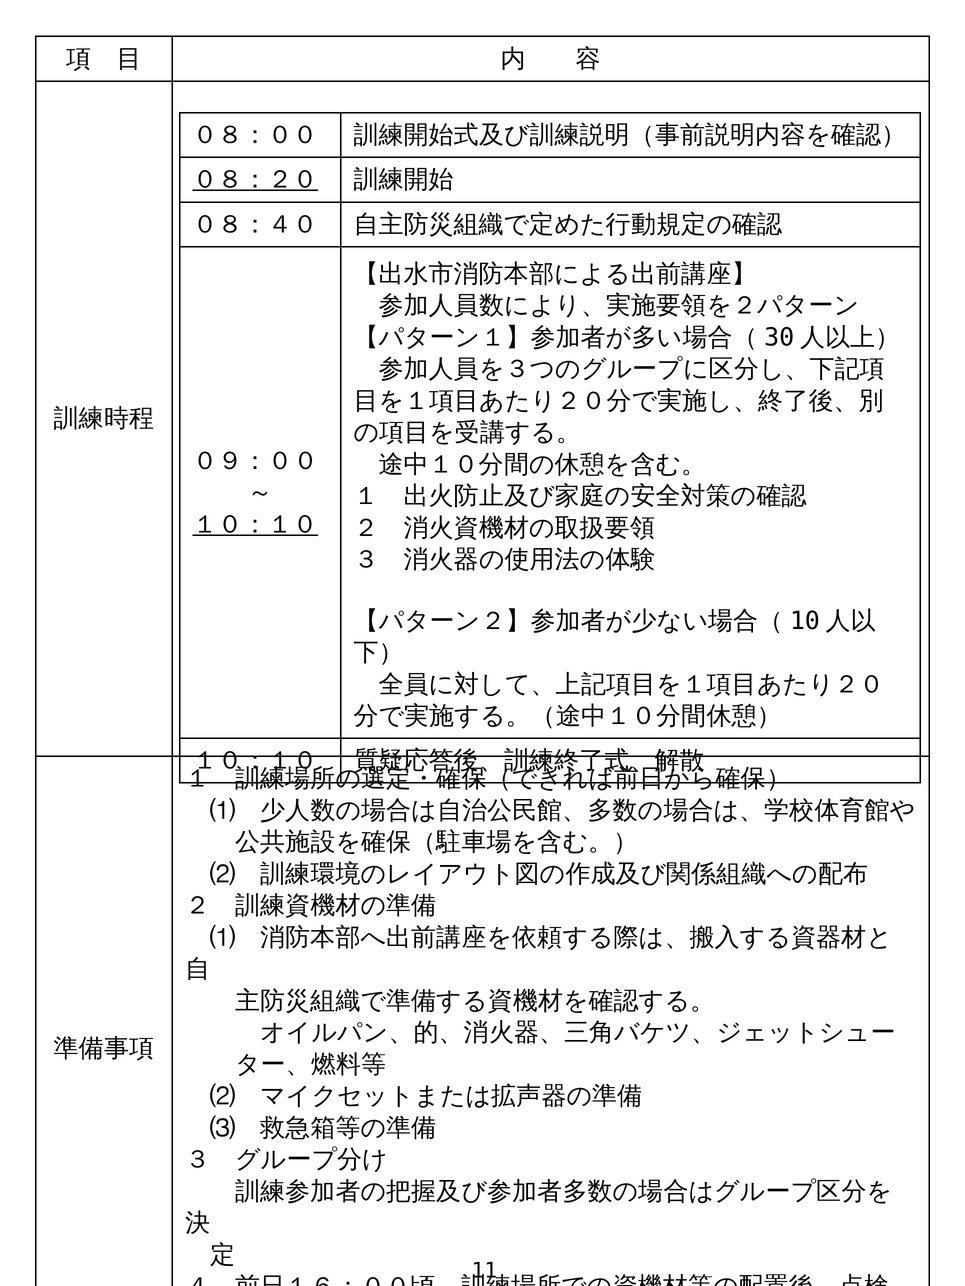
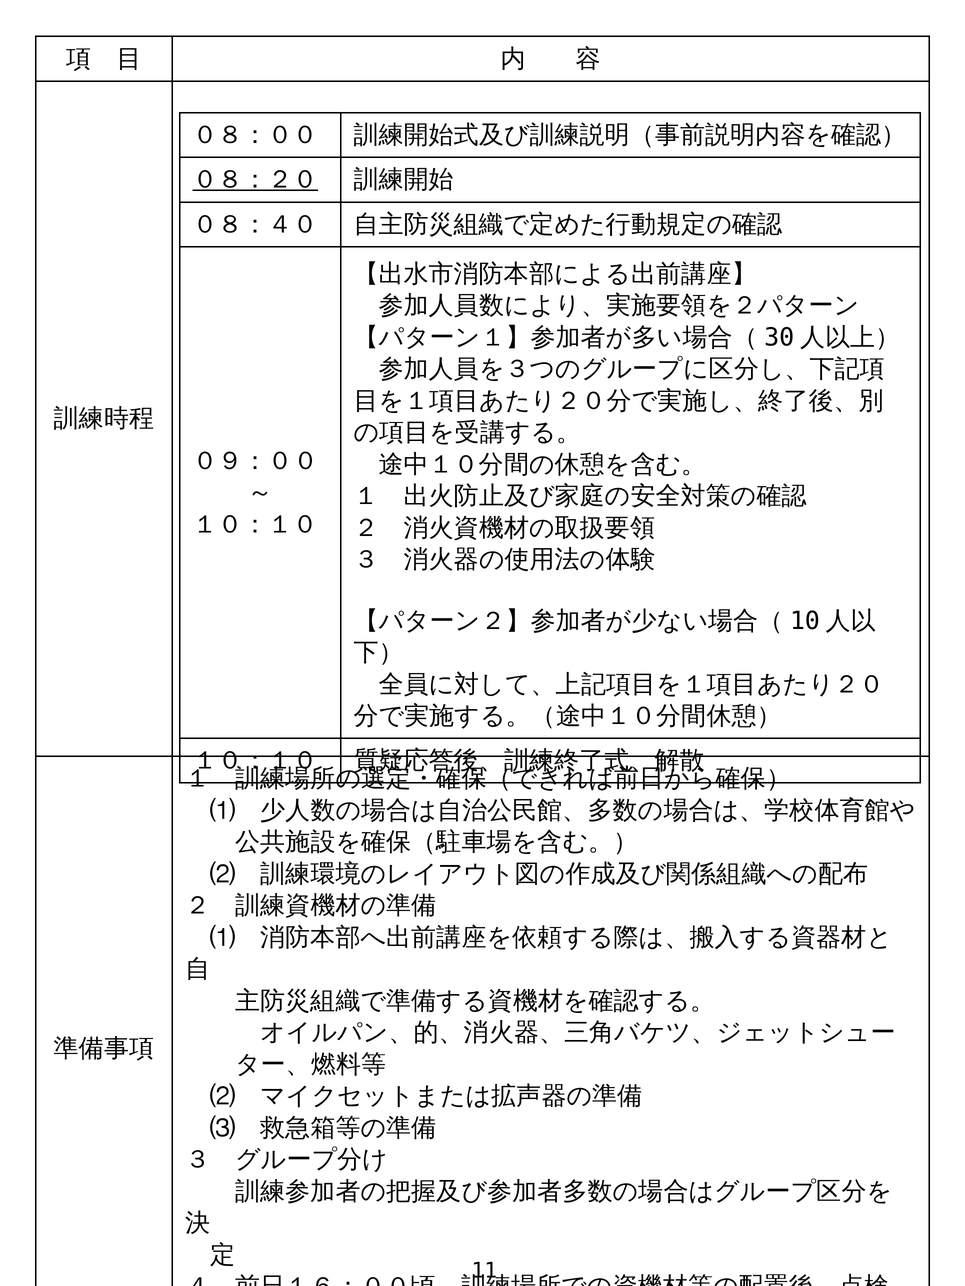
１０：１０ underline: present -> none (255, 525)
